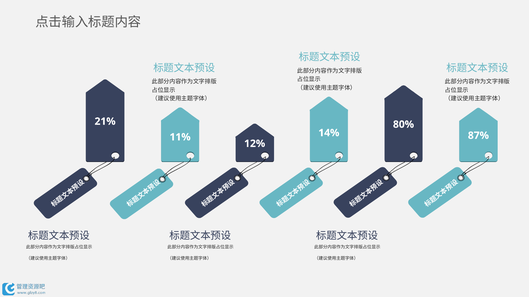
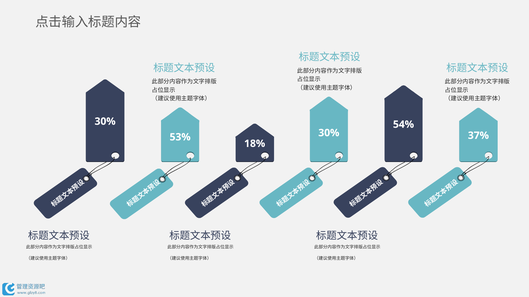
21%: 21% -> 30% (105, 122)
80%: 80% -> 54% (403, 125)
14%: 14% -> 30% (329, 133)
87%: 87% -> 37% (478, 136)
11%: 11% -> 53% (180, 137)
12%: 12% -> 18% (255, 144)
